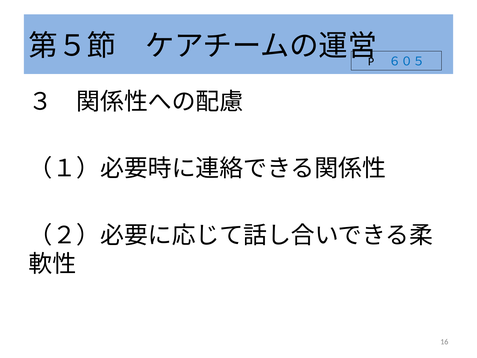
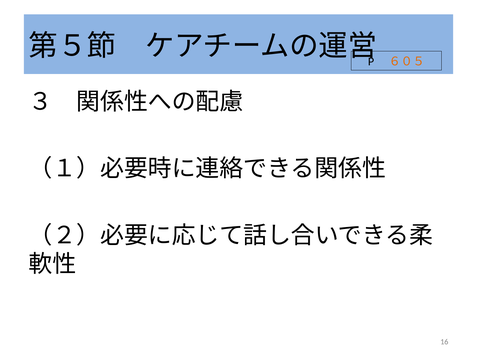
６０５ colour: blue -> orange (407, 61)
